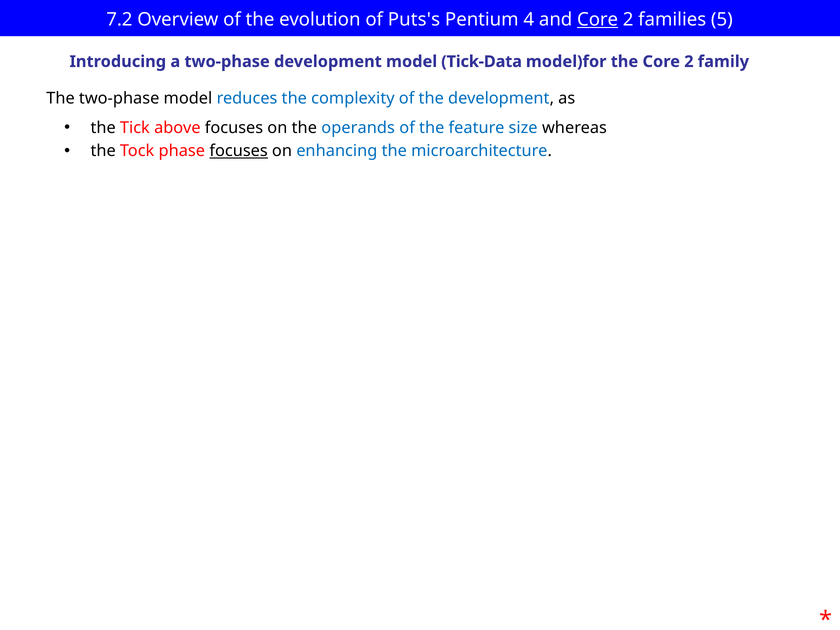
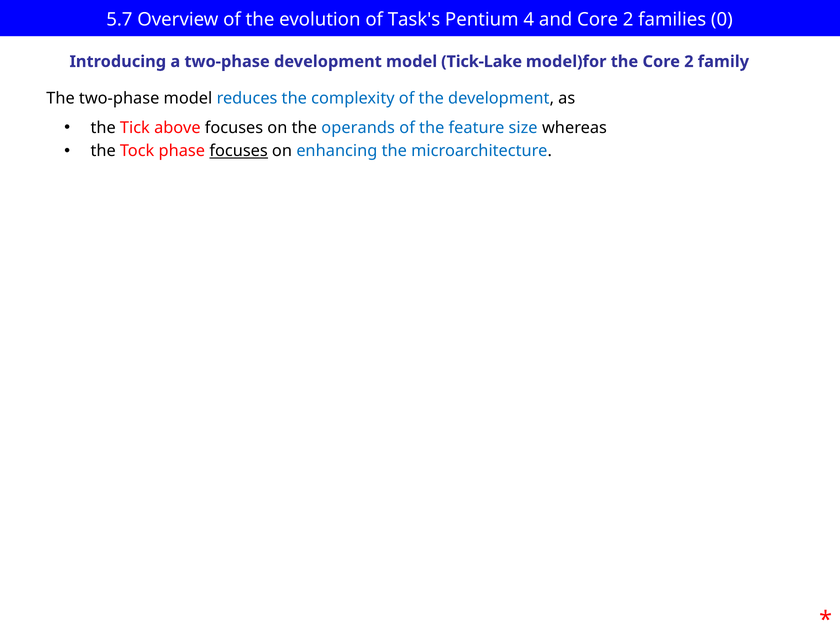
7.2: 7.2 -> 5.7 (119, 19)
Puts's: Puts's -> Task's (414, 19)
Core underline: present -> none (598, 19)
5: 5 -> 0 (722, 19)
Tick-Data: Tick-Data -> Tick-Lake (482, 62)
